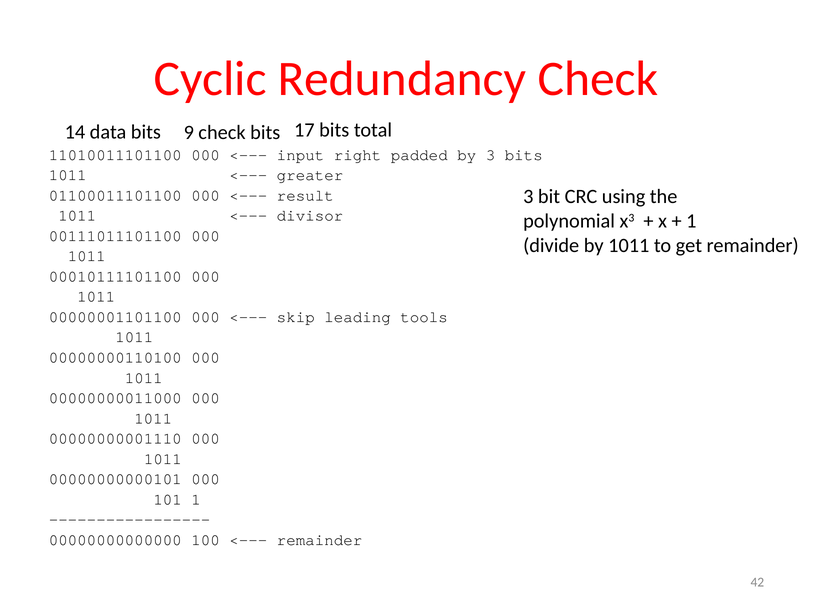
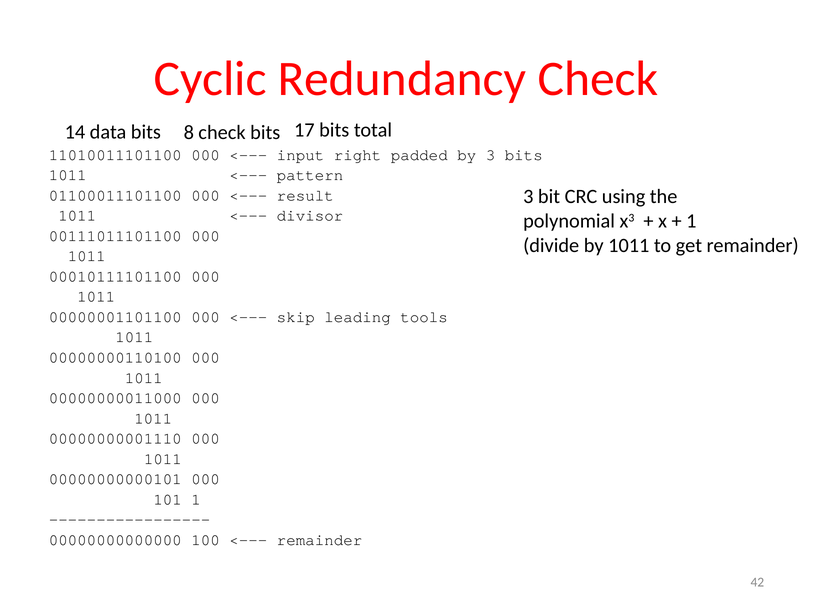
9: 9 -> 8 (189, 132)
greater: greater -> pattern (310, 175)
